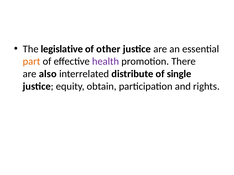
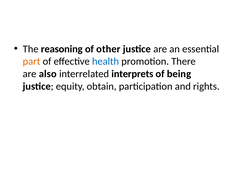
legislative: legislative -> reasoning (62, 49)
health colour: purple -> blue (106, 62)
distribute: distribute -> interprets (132, 74)
single: single -> being (179, 74)
